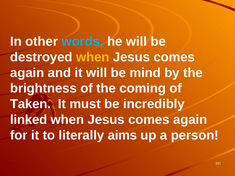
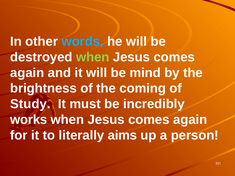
when colour: yellow -> light green (93, 57)
Taken: Taken -> Study (30, 104)
linked: linked -> works (29, 120)
